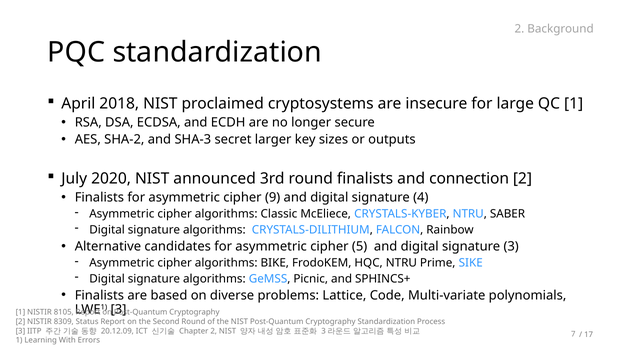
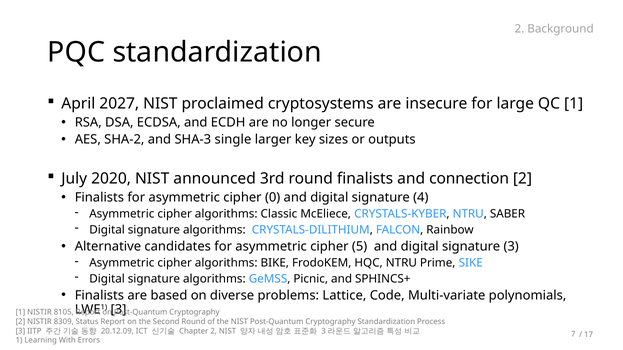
2018: 2018 -> 2027 (119, 104)
secret: secret -> single (233, 140)
9: 9 -> 0 (273, 198)
